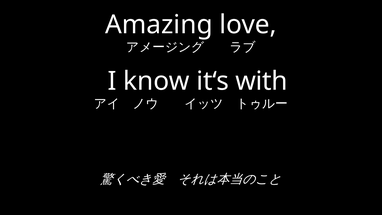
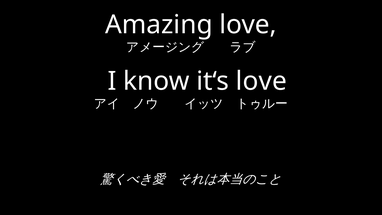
it‘s with: with -> love (261, 81)
